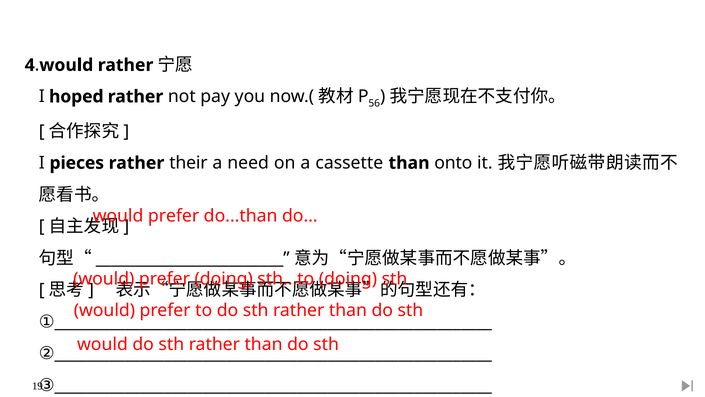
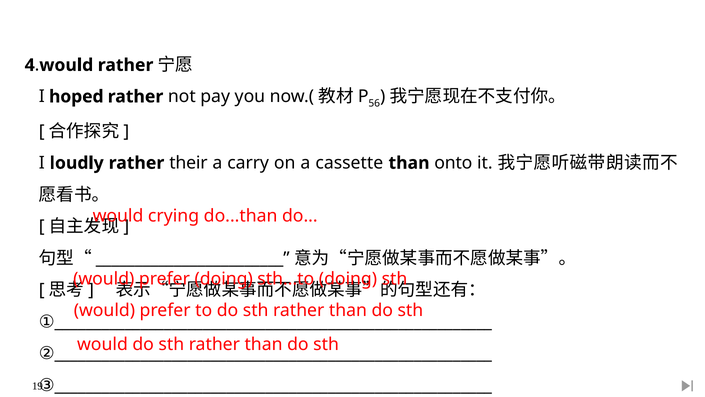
pieces: pieces -> loudly (77, 163)
need: need -> carry (248, 163)
prefer: prefer -> crying (174, 216)
